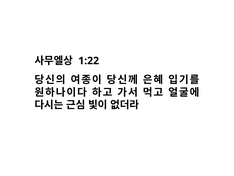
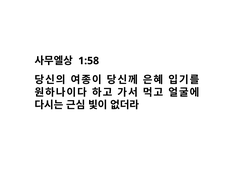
1:22: 1:22 -> 1:58 (89, 61)
